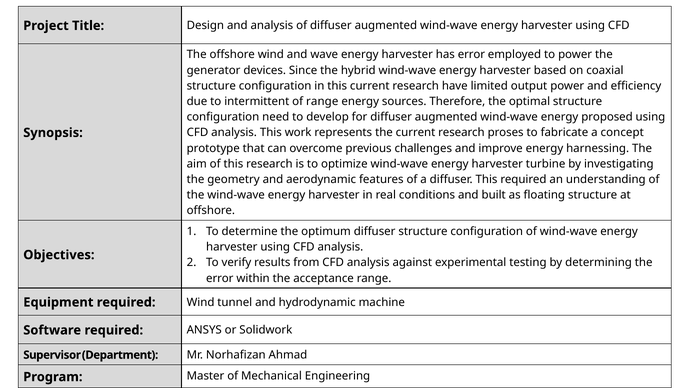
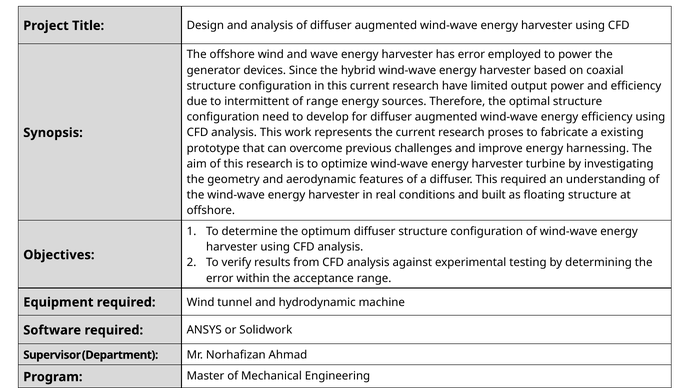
energy proposed: proposed -> efficiency (607, 117)
concept: concept -> existing (622, 133)
